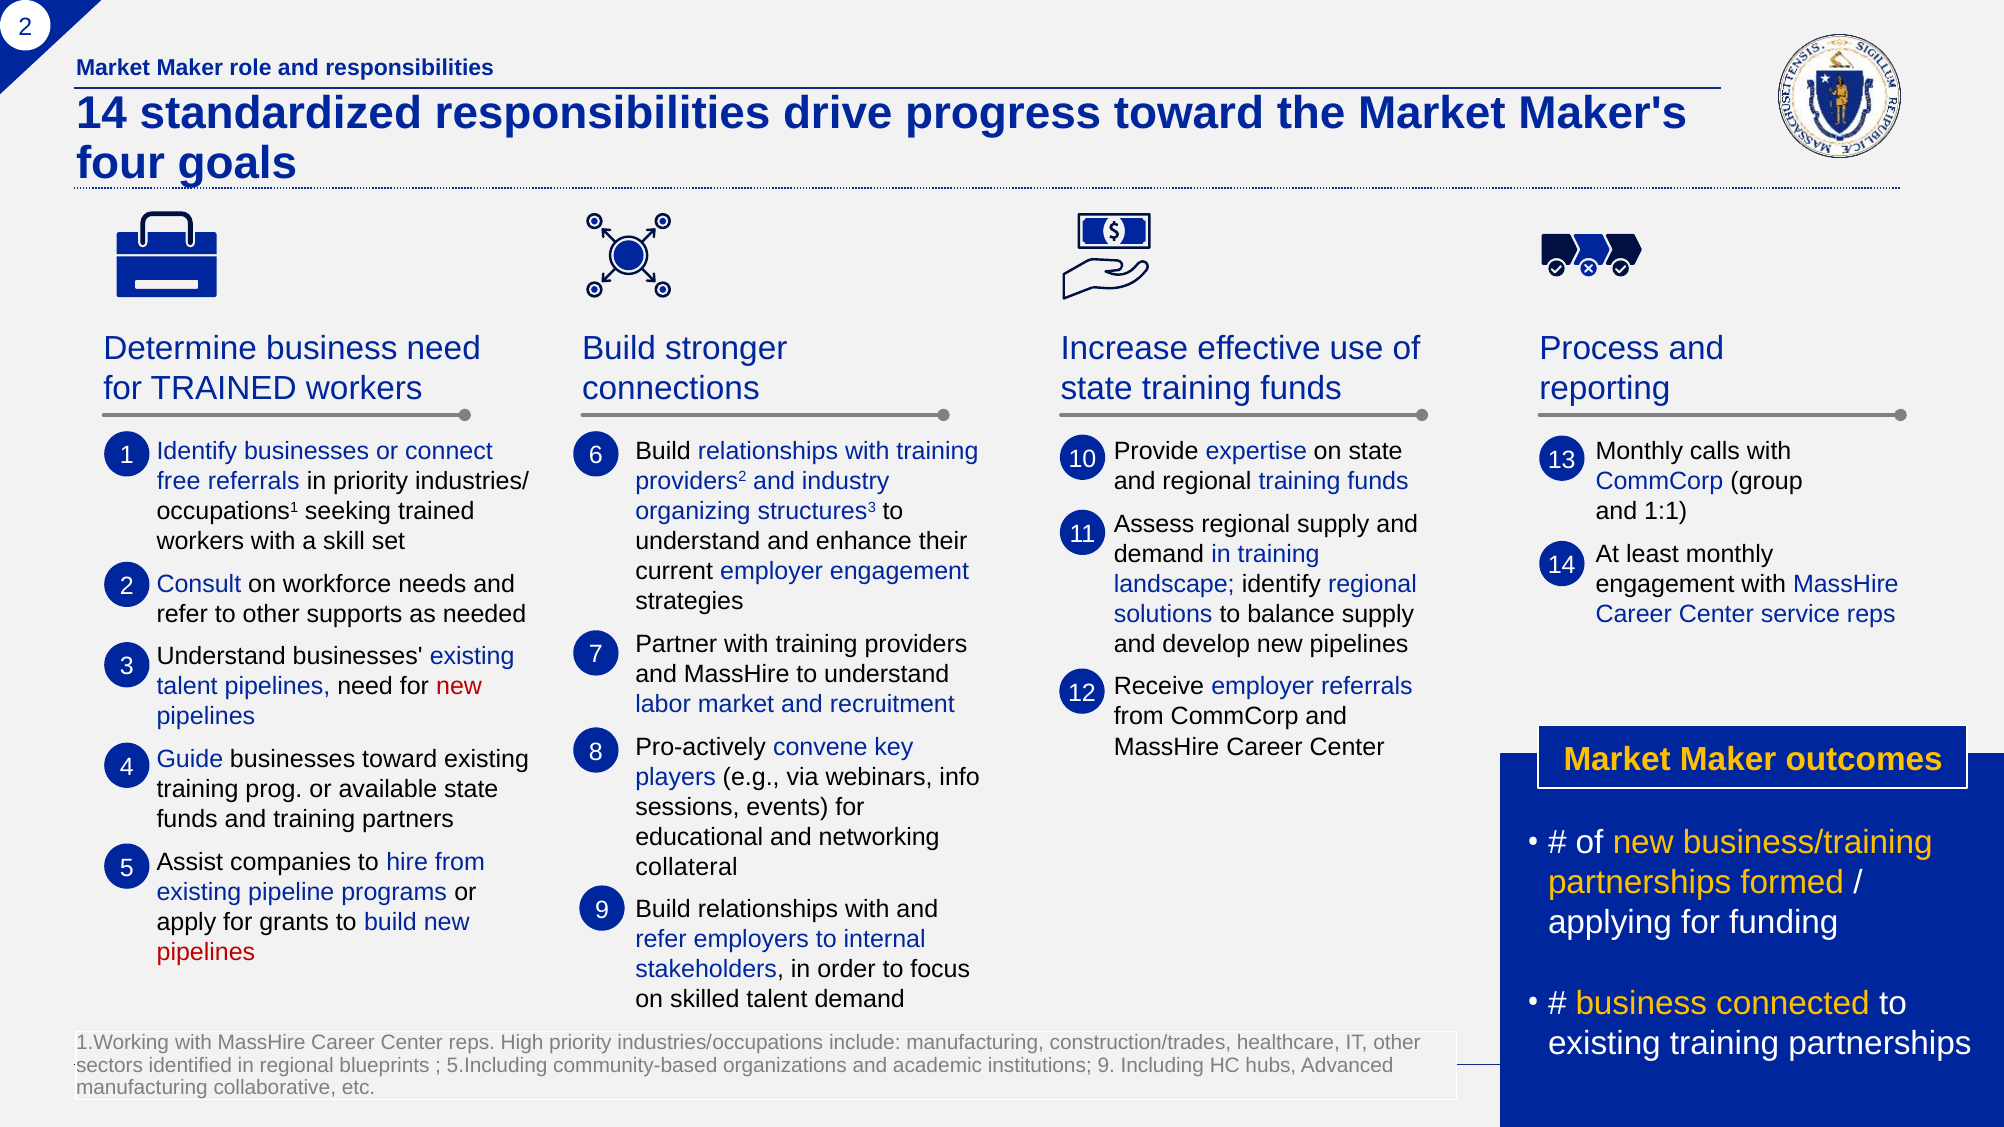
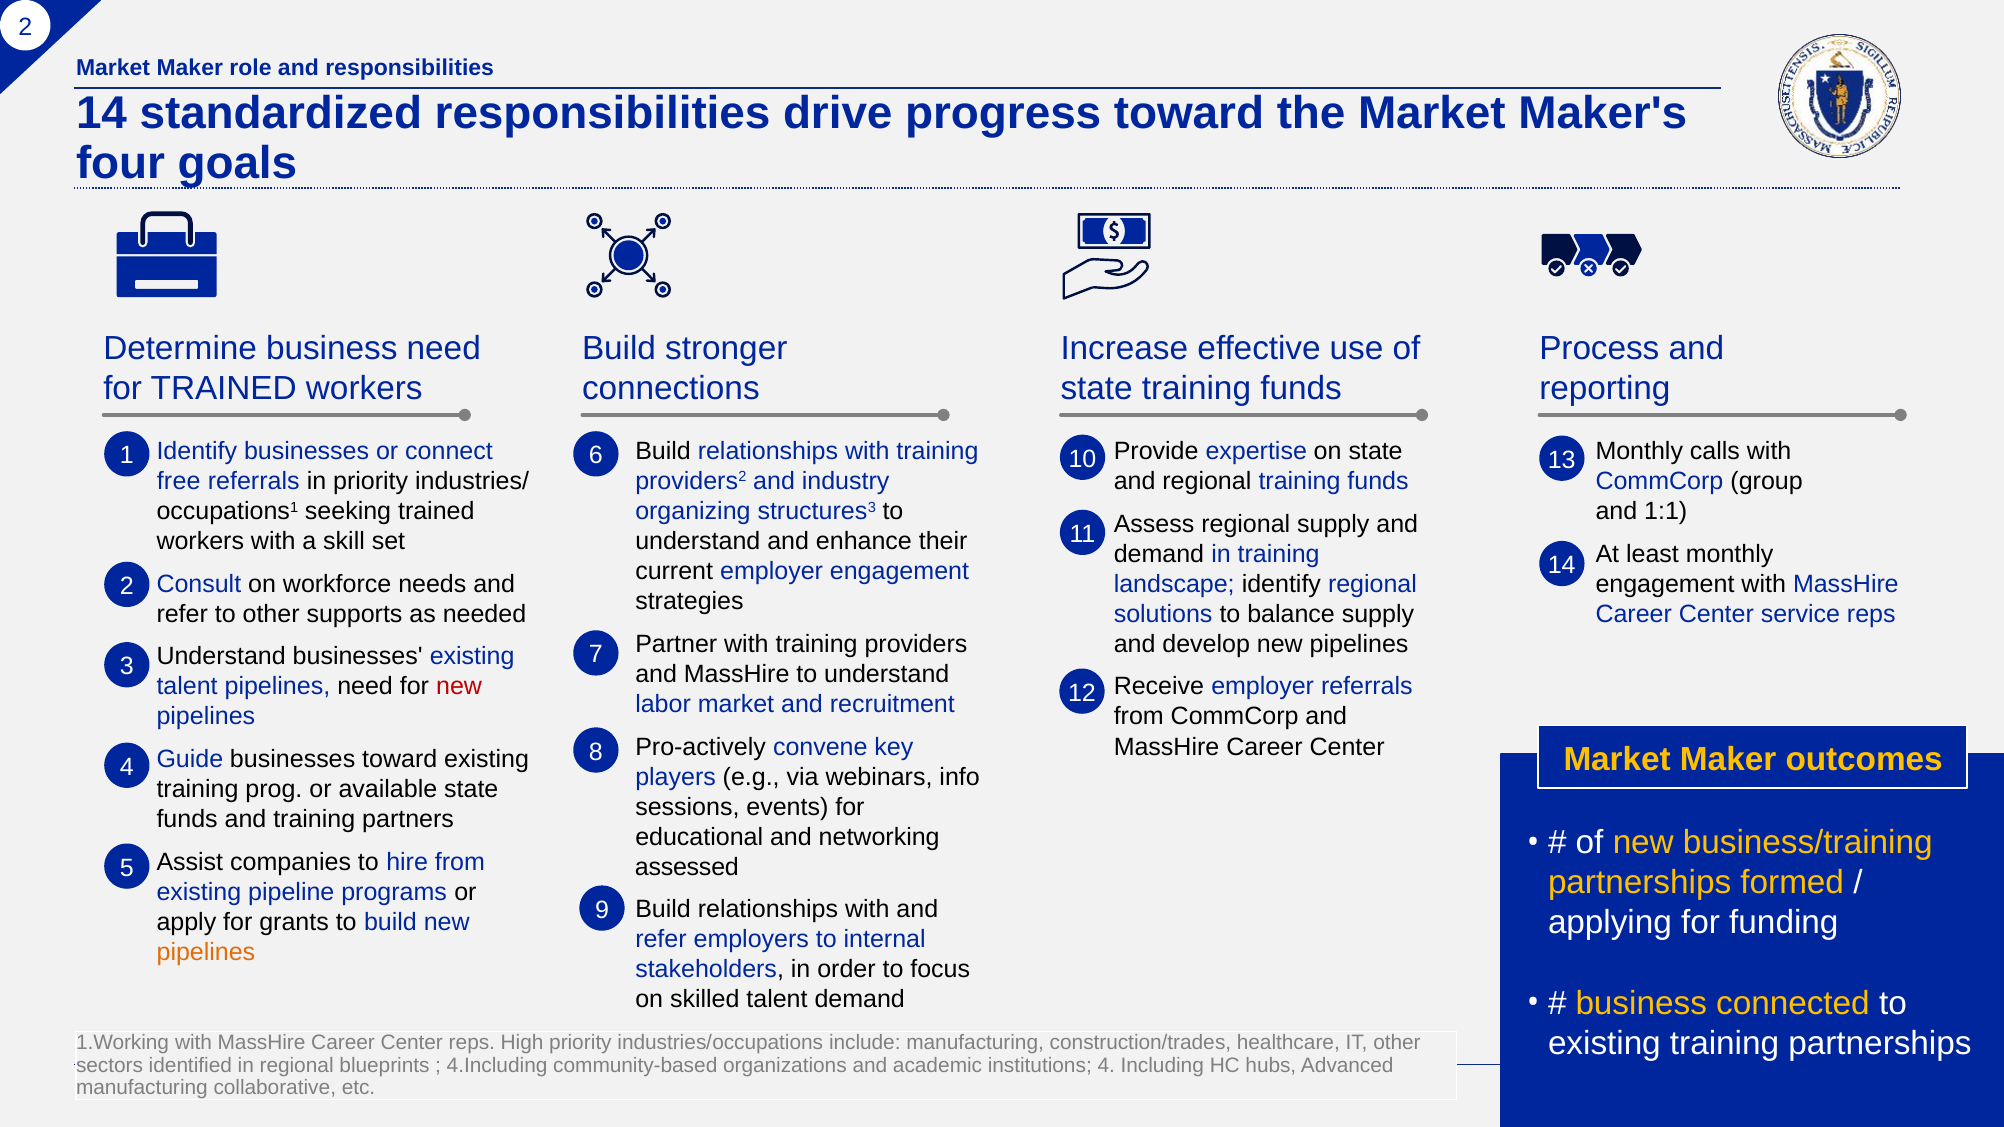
collateral: collateral -> assessed (687, 867)
pipelines colour: red -> orange (206, 952)
5.Including: 5.Including -> 4.Including (497, 1066)
institutions 9: 9 -> 4 (1106, 1066)
